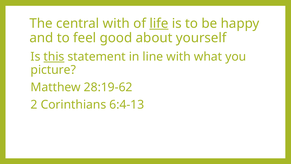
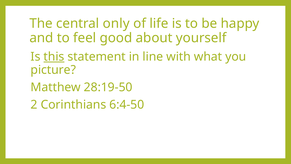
central with: with -> only (116, 23)
life underline: present -> none (159, 23)
28:19-62: 28:19-62 -> 28:19-50 (108, 87)
6:4-13: 6:4-13 -> 6:4-50 (127, 104)
